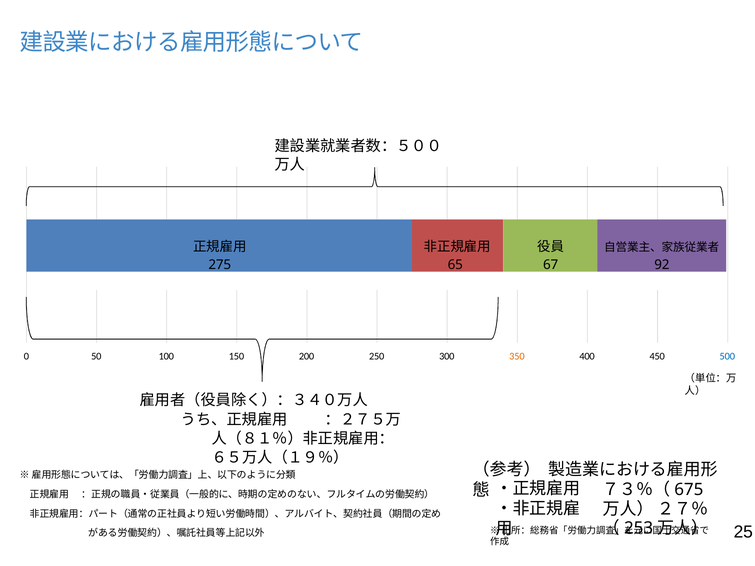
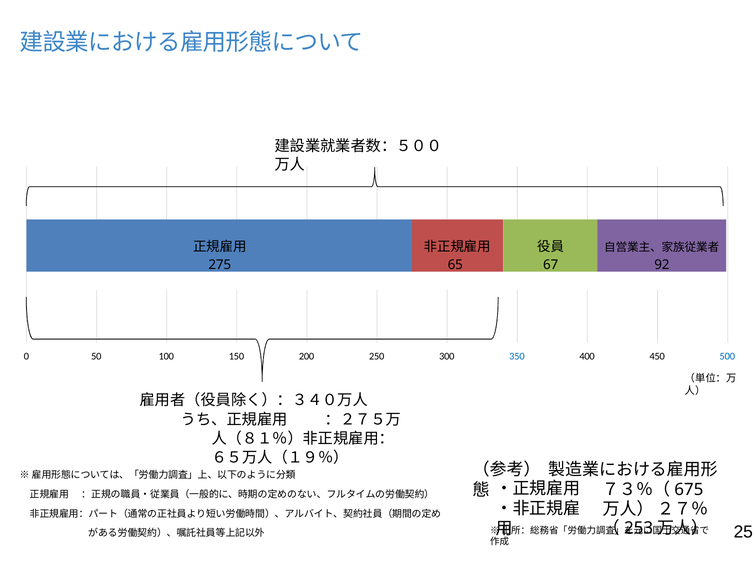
350 colour: orange -> blue (517, 356)
